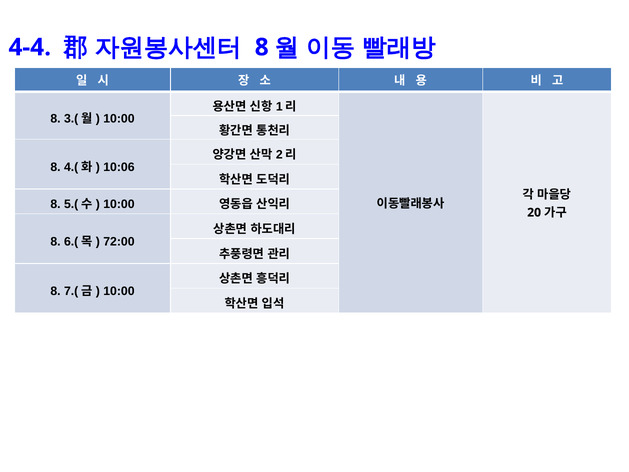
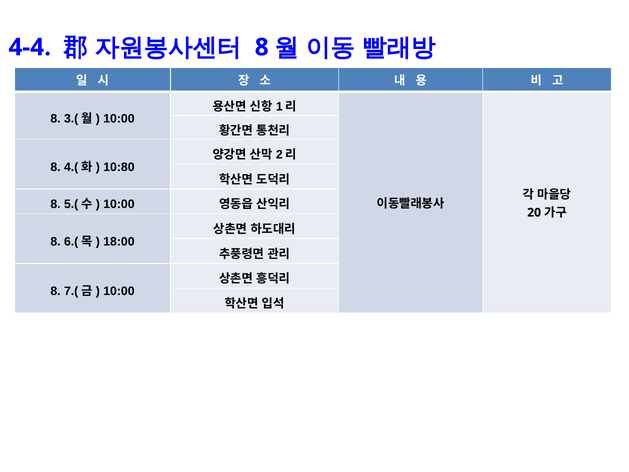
10:06: 10:06 -> 10:80 (119, 167)
72:00: 72:00 -> 18:00 (119, 242)
